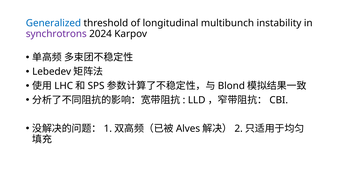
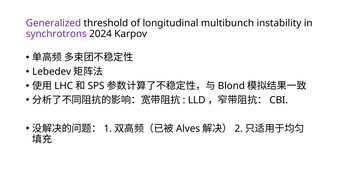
Generalized colour: blue -> purple (53, 23)
